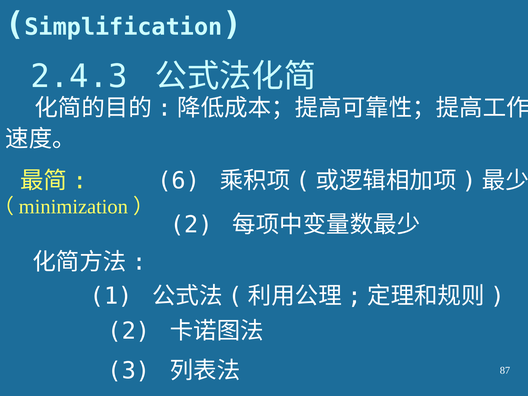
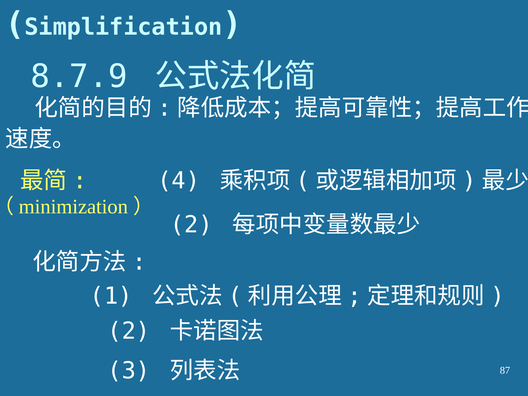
2.4.3: 2.4.3 -> 8.7.9 (79, 77)
6: 6 -> 4 (179, 181)
